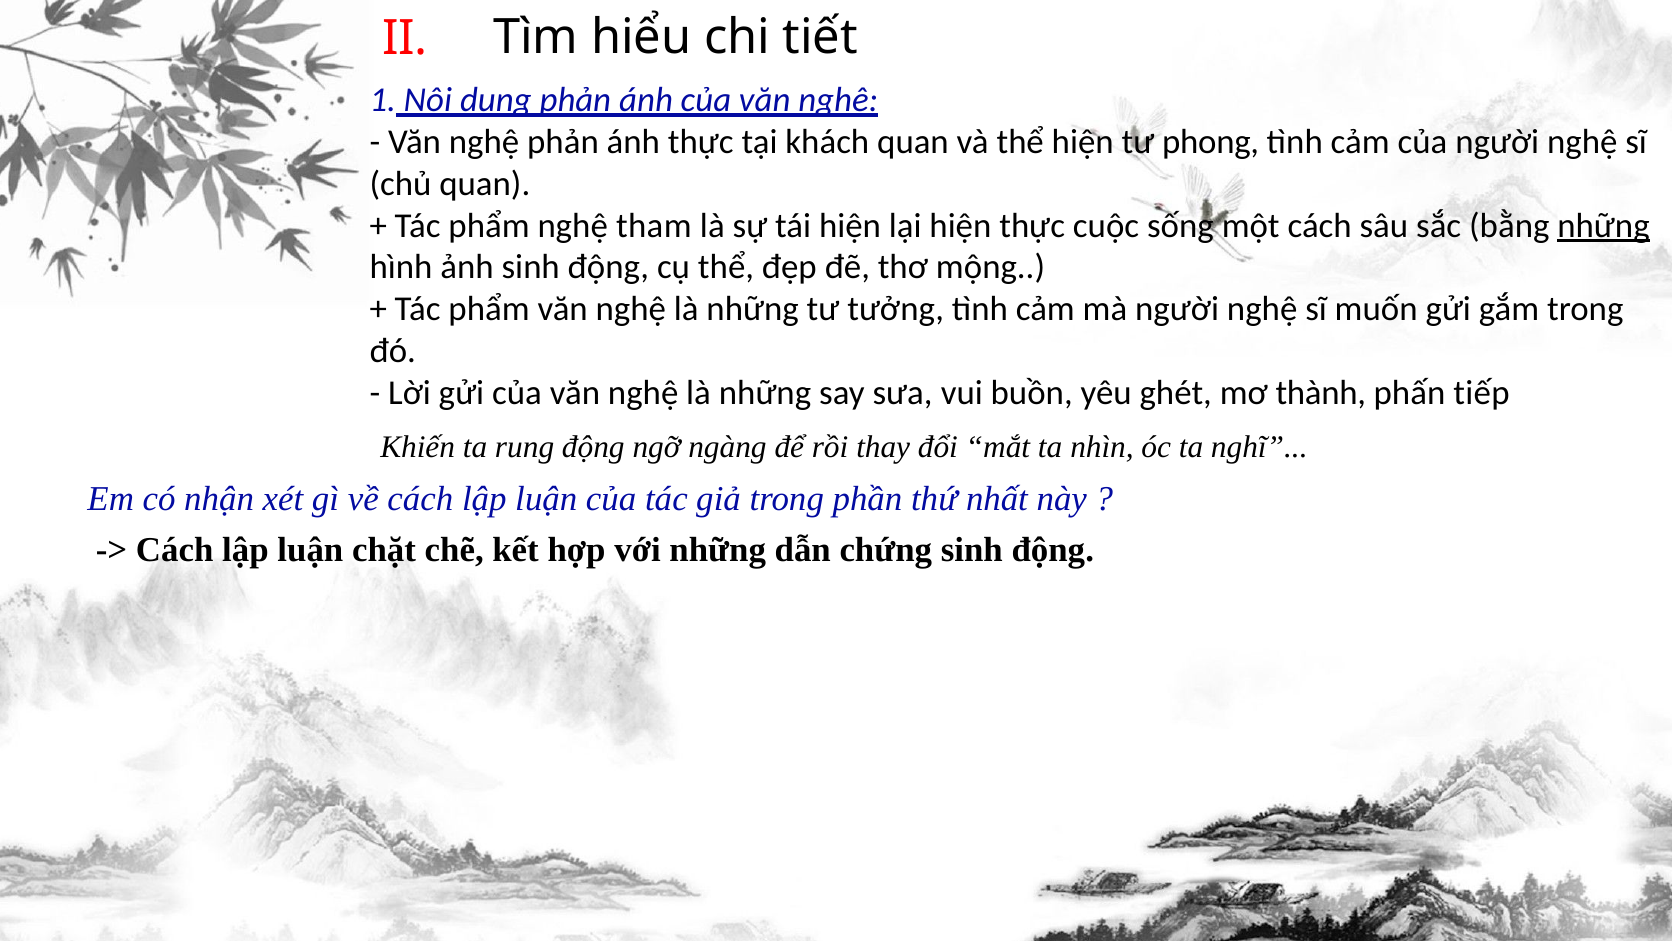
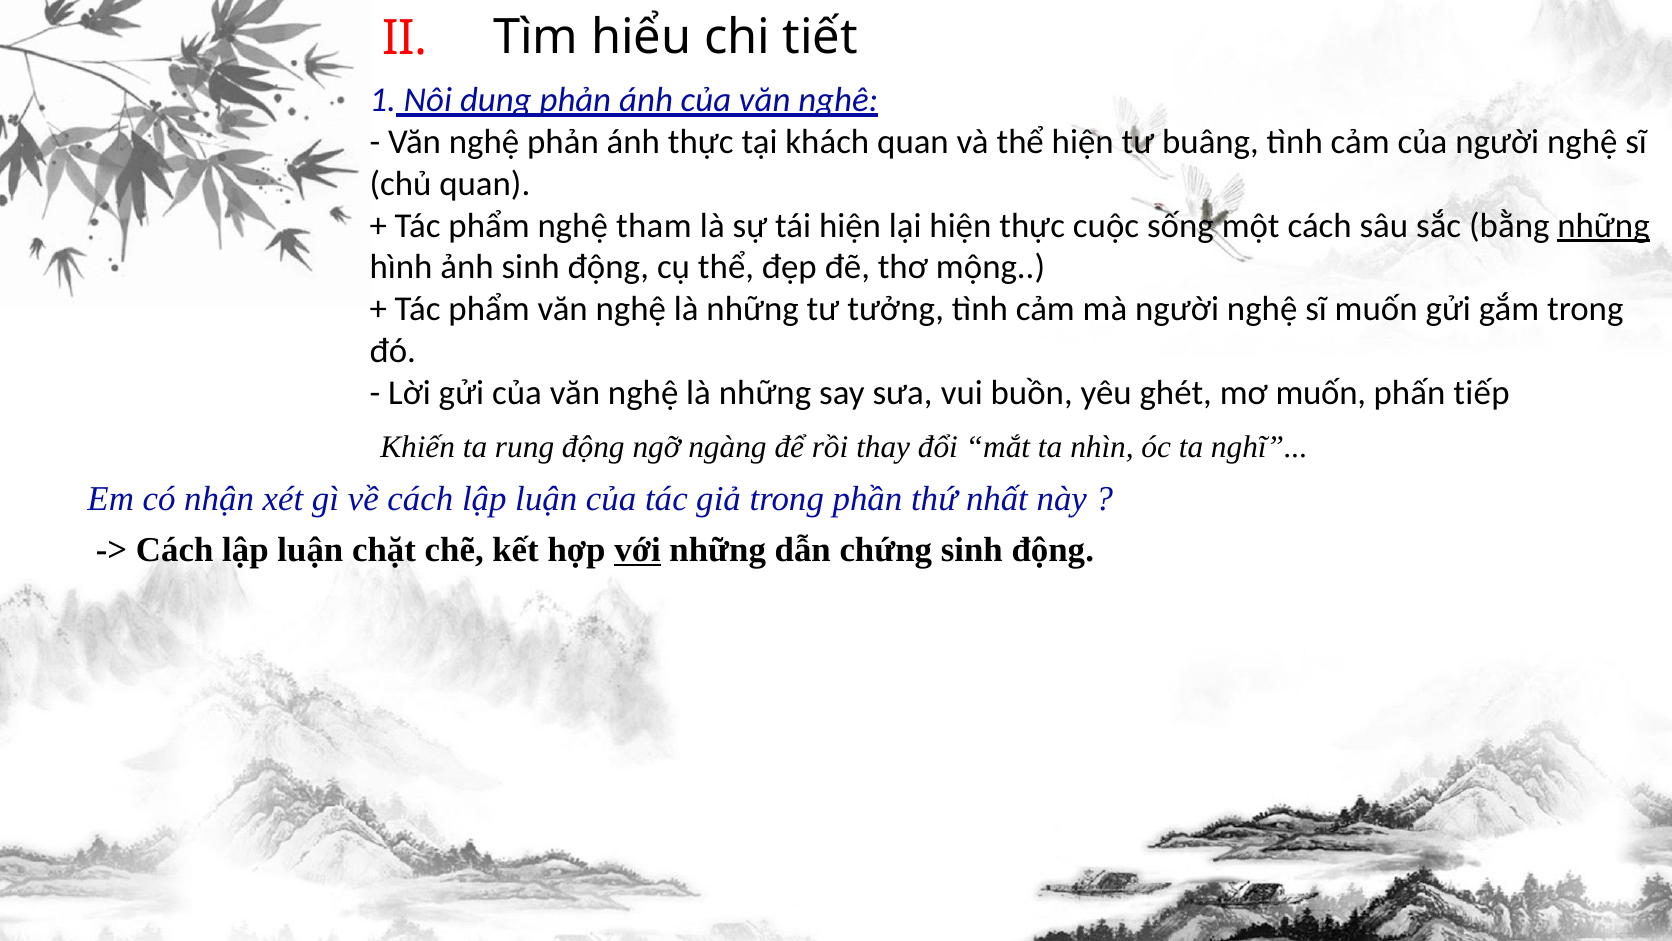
phong: phong -> buâng (1210, 142)
mơ thành: thành -> muốn (1321, 393)
với underline: none -> present (638, 549)
